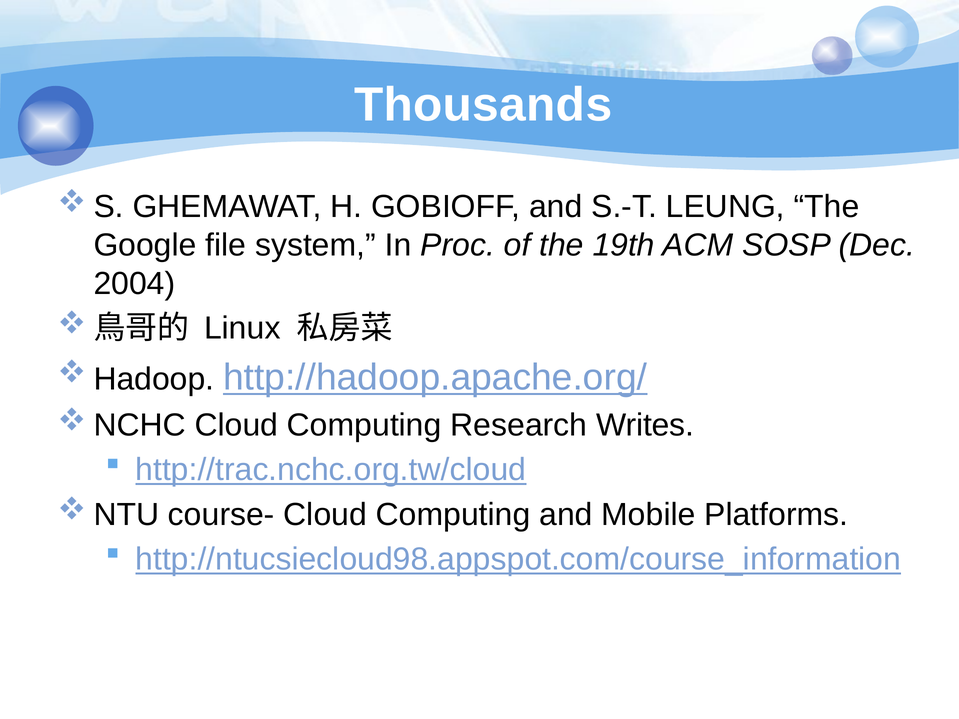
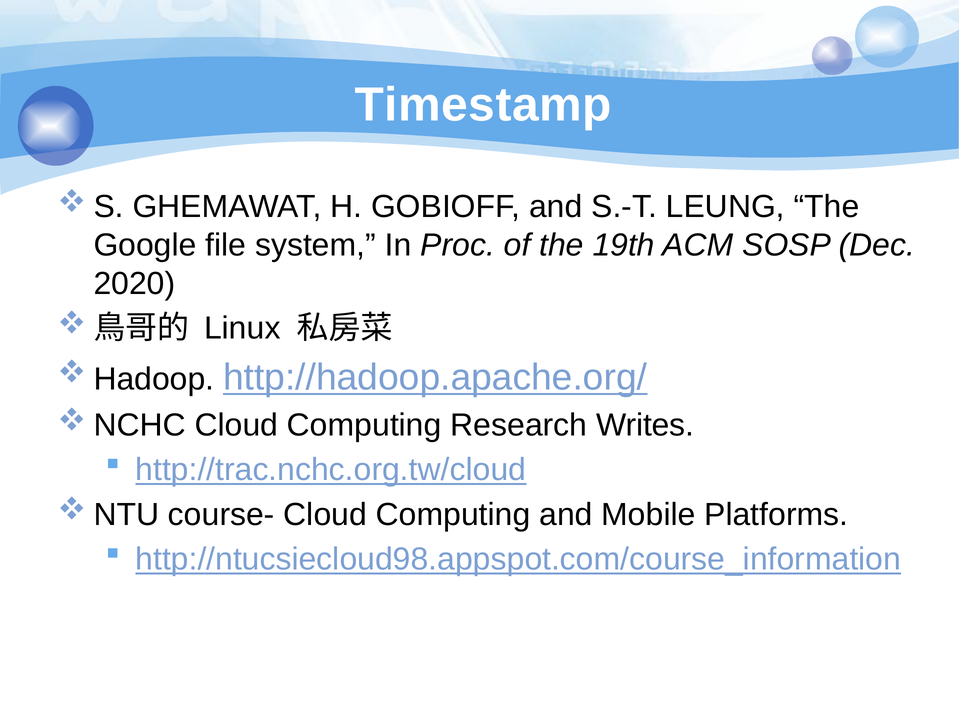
Thousands: Thousands -> Timestamp (483, 105)
2004: 2004 -> 2020 (134, 284)
